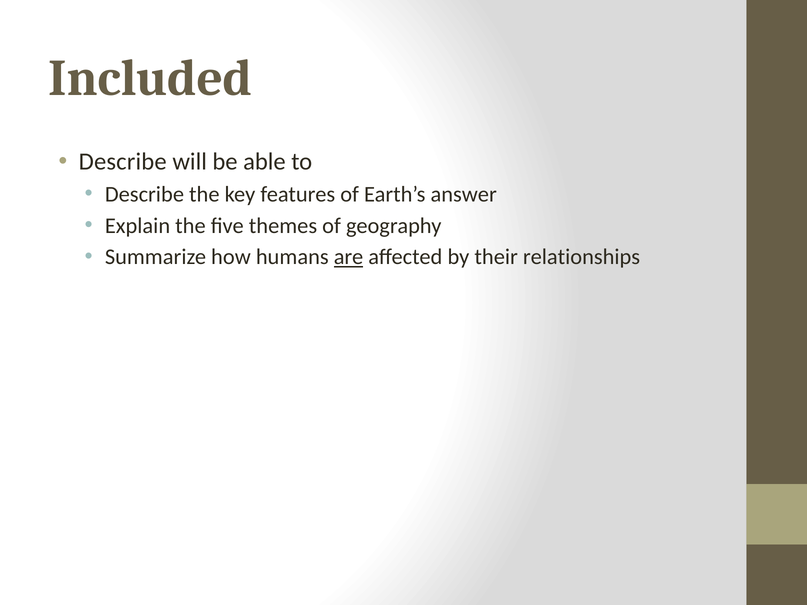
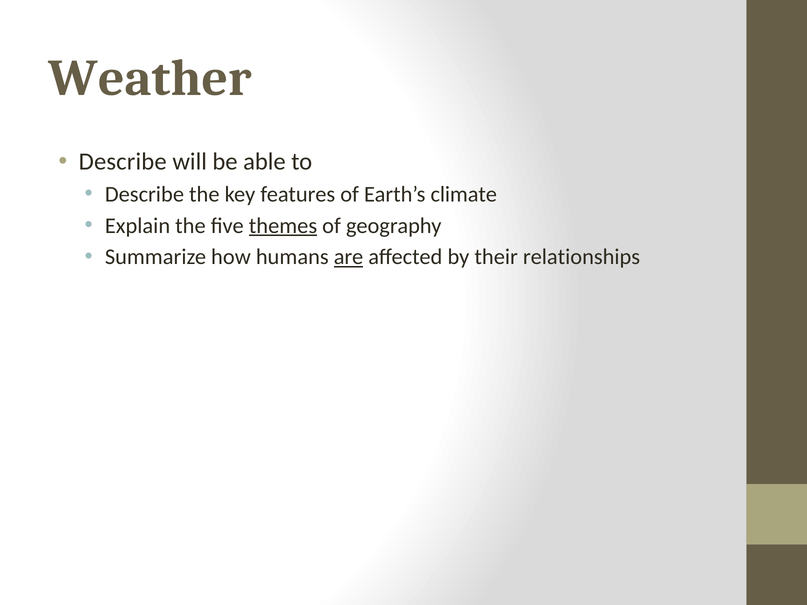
Included: Included -> Weather (150, 78)
answer: answer -> climate (464, 194)
themes underline: none -> present (283, 226)
